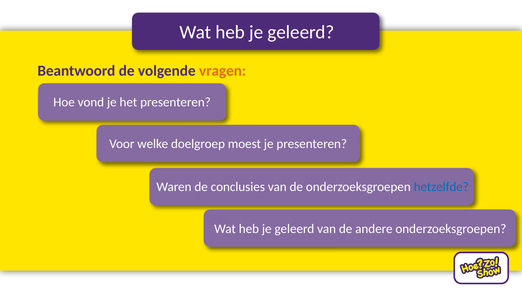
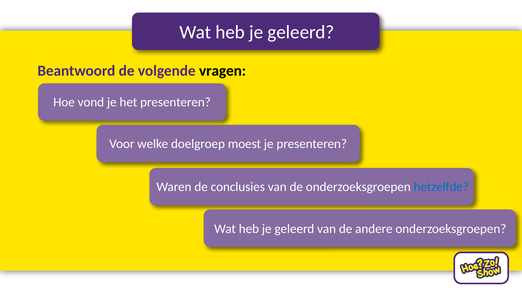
vragen colour: orange -> black (222, 71)
